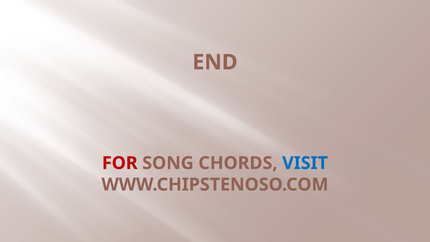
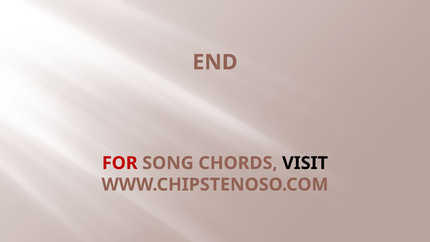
VISIT colour: blue -> black (305, 163)
